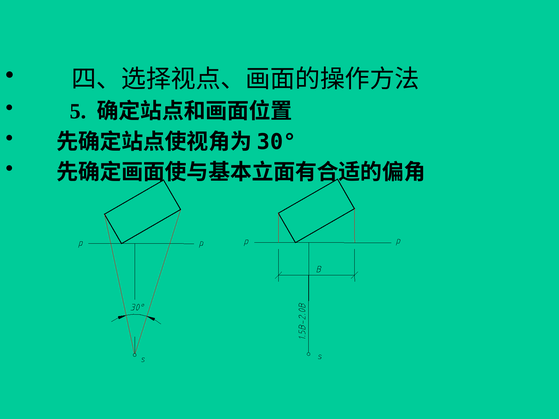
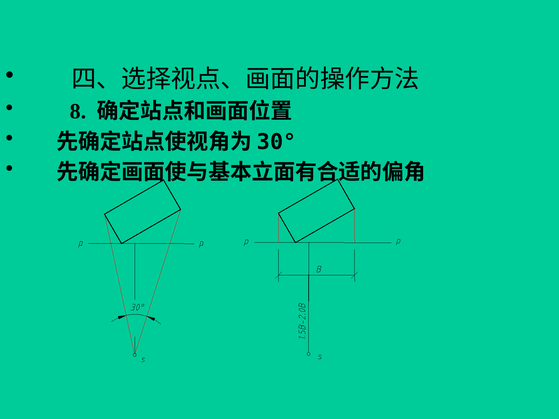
5: 5 -> 8 (78, 112)
